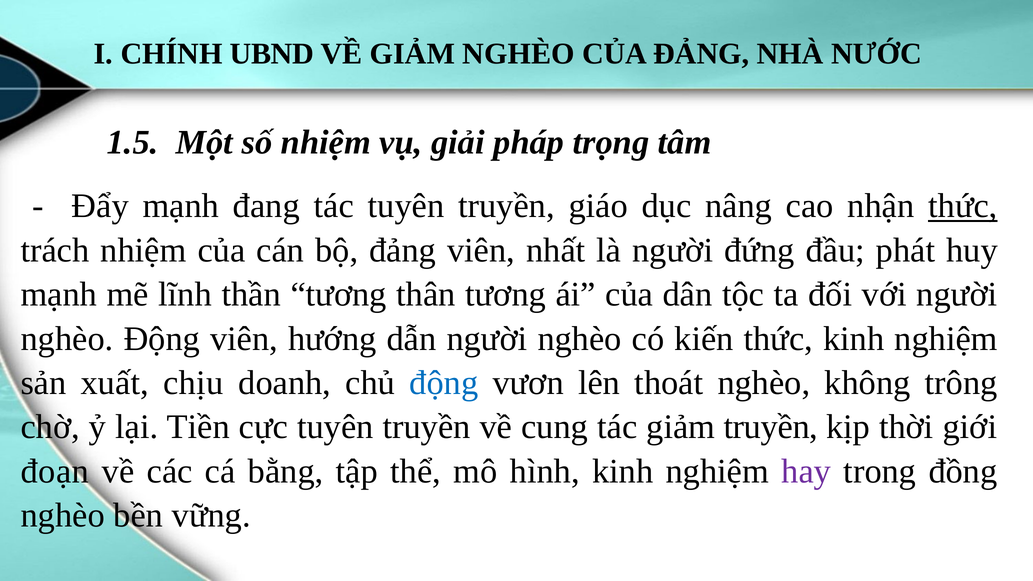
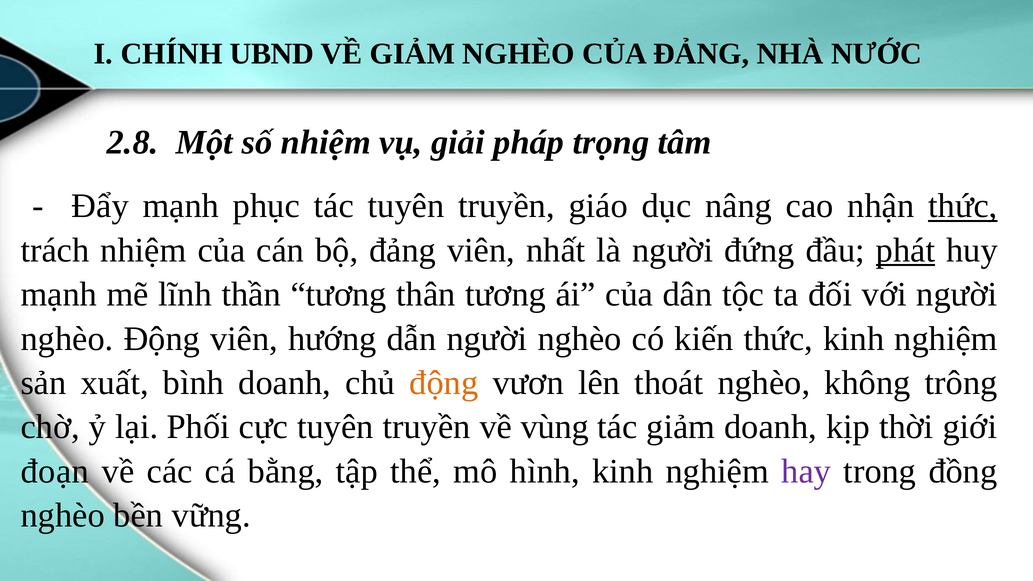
1.5: 1.5 -> 2.8 (133, 143)
đang: đang -> phục (266, 206)
phát underline: none -> present (905, 250)
chịu: chịu -> bình (193, 383)
động colour: blue -> orange (444, 383)
Tiền: Tiền -> Phối (198, 427)
cung: cung -> vùng (555, 427)
giảm truyền: truyền -> doanh (771, 427)
